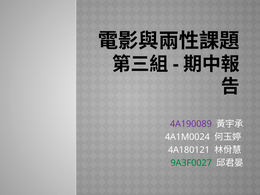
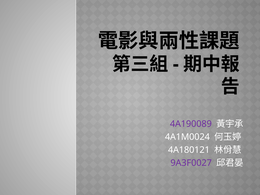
9A3F0027 colour: green -> purple (191, 163)
